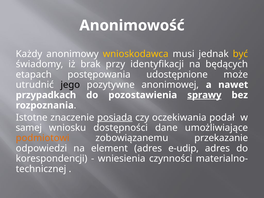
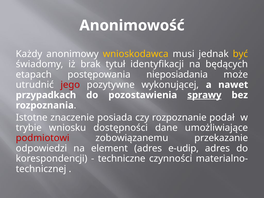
przy: przy -> tytuł (116, 64)
udostępnione: udostępnione -> nieposiadania (177, 74)
jego colour: black -> red (70, 85)
anonimowej: anonimowej -> wykonującej (170, 85)
posiada underline: present -> none (115, 117)
oczekiwania: oczekiwania -> rozpoznanie (179, 117)
samej: samej -> trybie (29, 128)
podmiotowi colour: orange -> red (43, 138)
wniesienia: wniesienia -> techniczne (122, 159)
